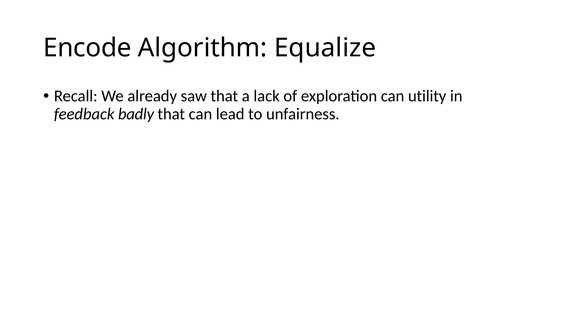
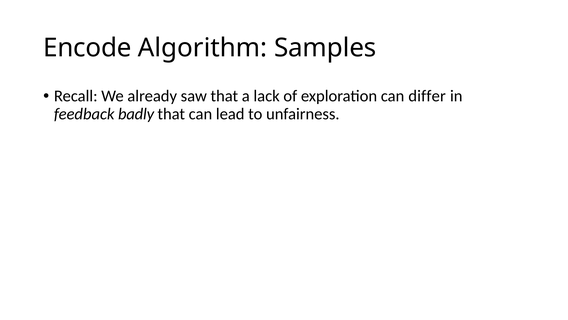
Equalize: Equalize -> Samples (325, 48)
utility: utility -> differ (427, 96)
